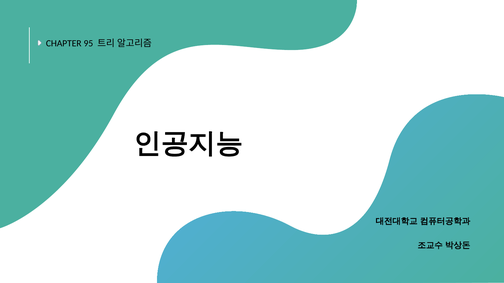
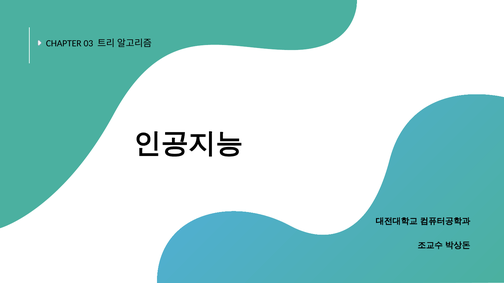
95: 95 -> 03 (88, 43)
